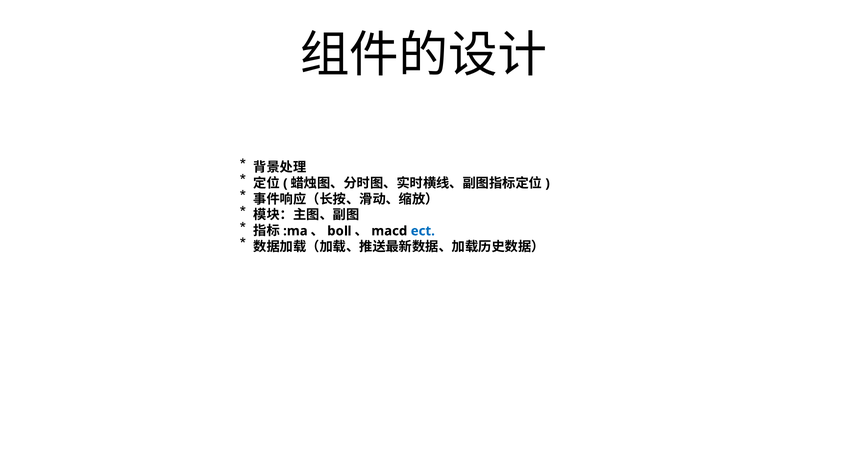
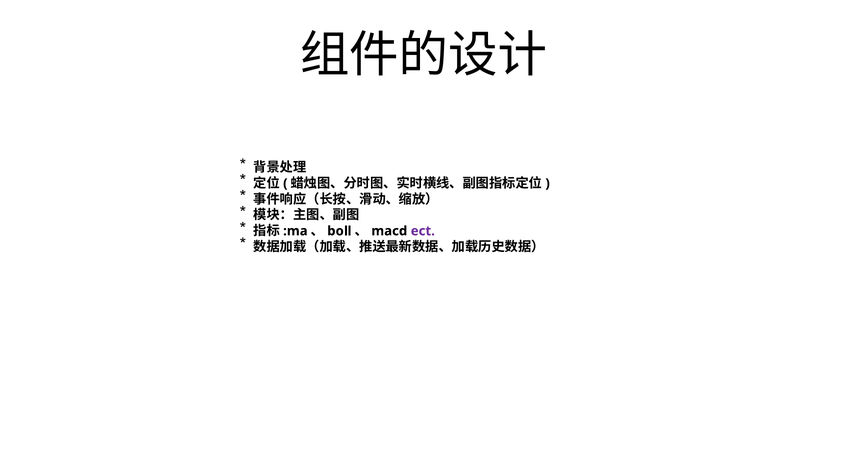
ect colour: blue -> purple (423, 231)
